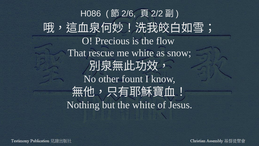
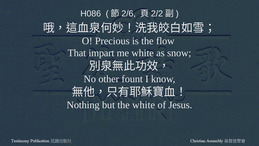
rescue: rescue -> impart (101, 53)
